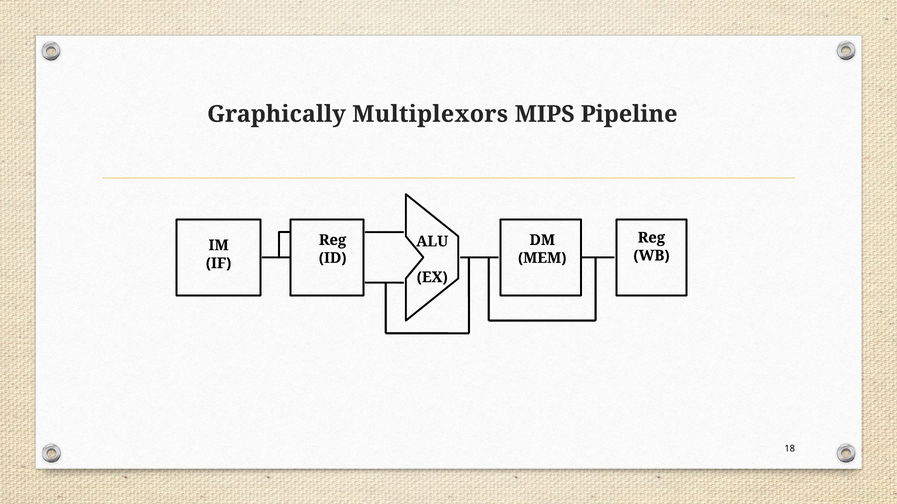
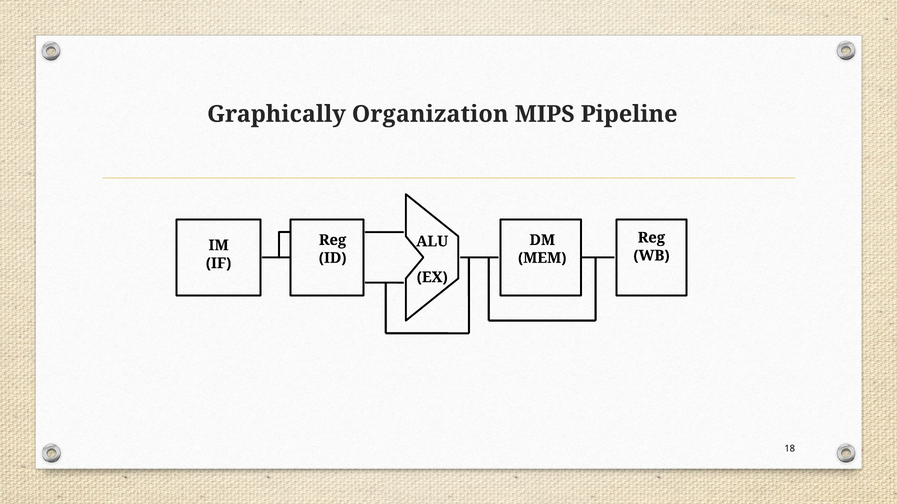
Multiplexors: Multiplexors -> Organization (430, 114)
